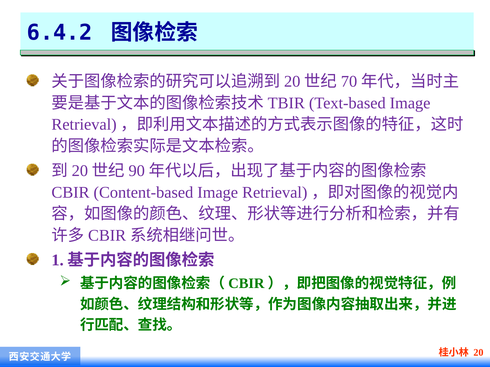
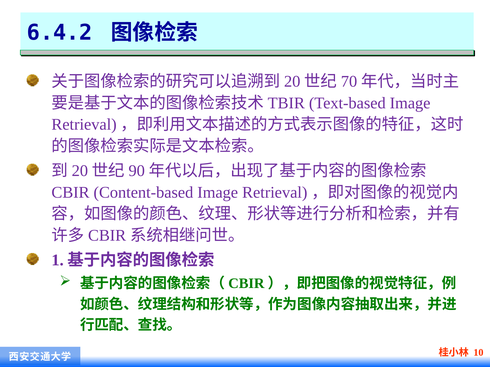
20: 20 -> 10 (478, 353)
